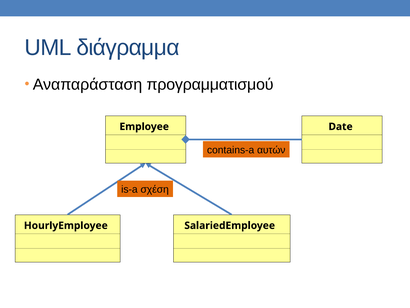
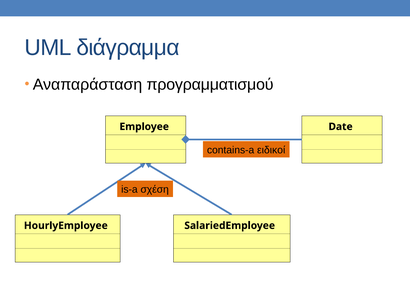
αυτών: αυτών -> ειδικοί (271, 150)
